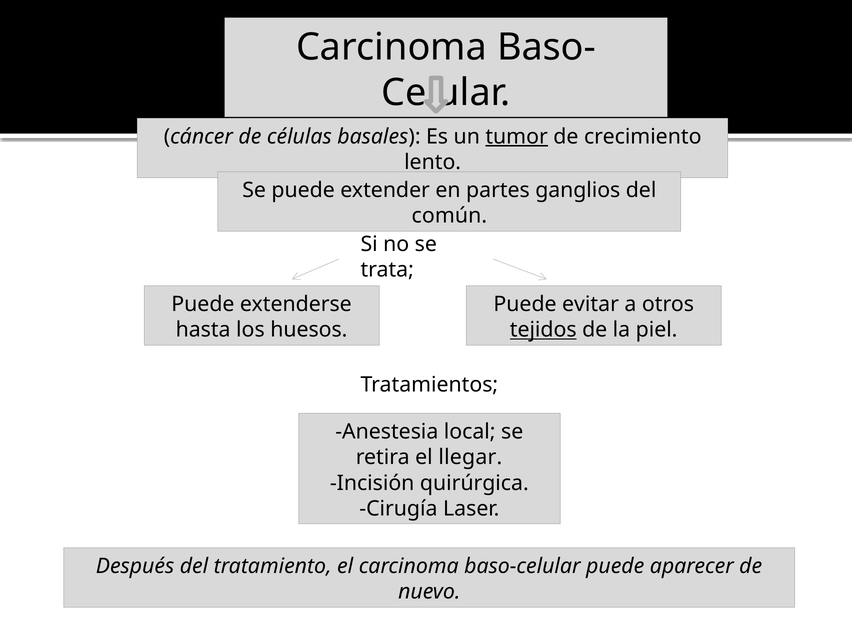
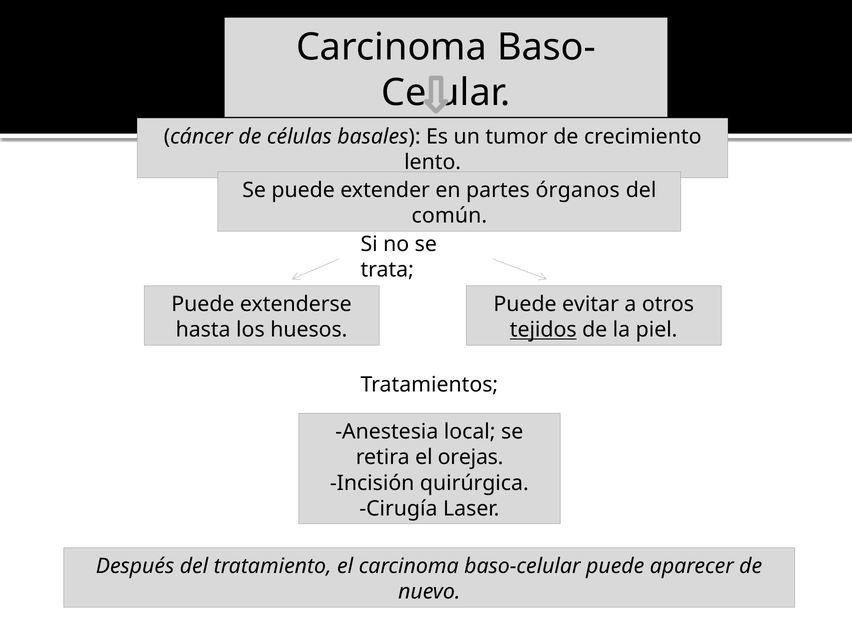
tumor underline: present -> none (517, 137)
ganglios: ganglios -> órganos (578, 190)
llegar: llegar -> orejas (471, 457)
